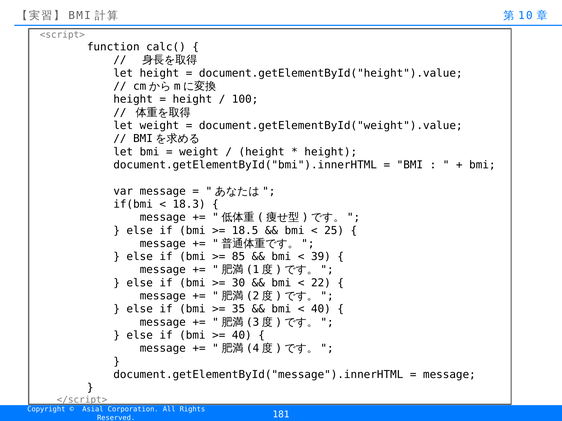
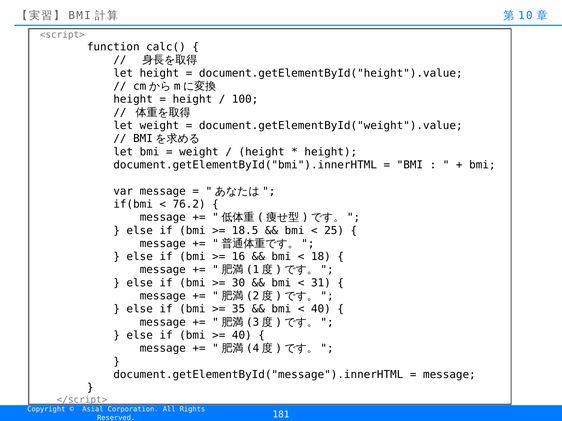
18.3: 18.3 -> 76.2 (189, 204)
85: 85 -> 16 (239, 257)
39: 39 -> 18 (321, 257)
22: 22 -> 31 (321, 283)
